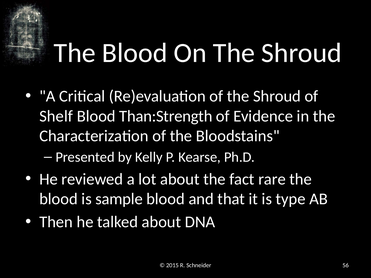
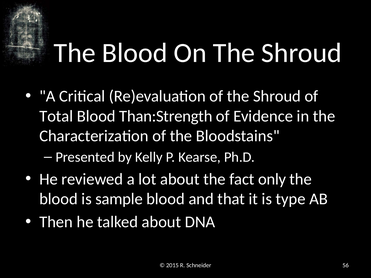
Shelf: Shelf -> Total (56, 116)
rare: rare -> only (272, 179)
